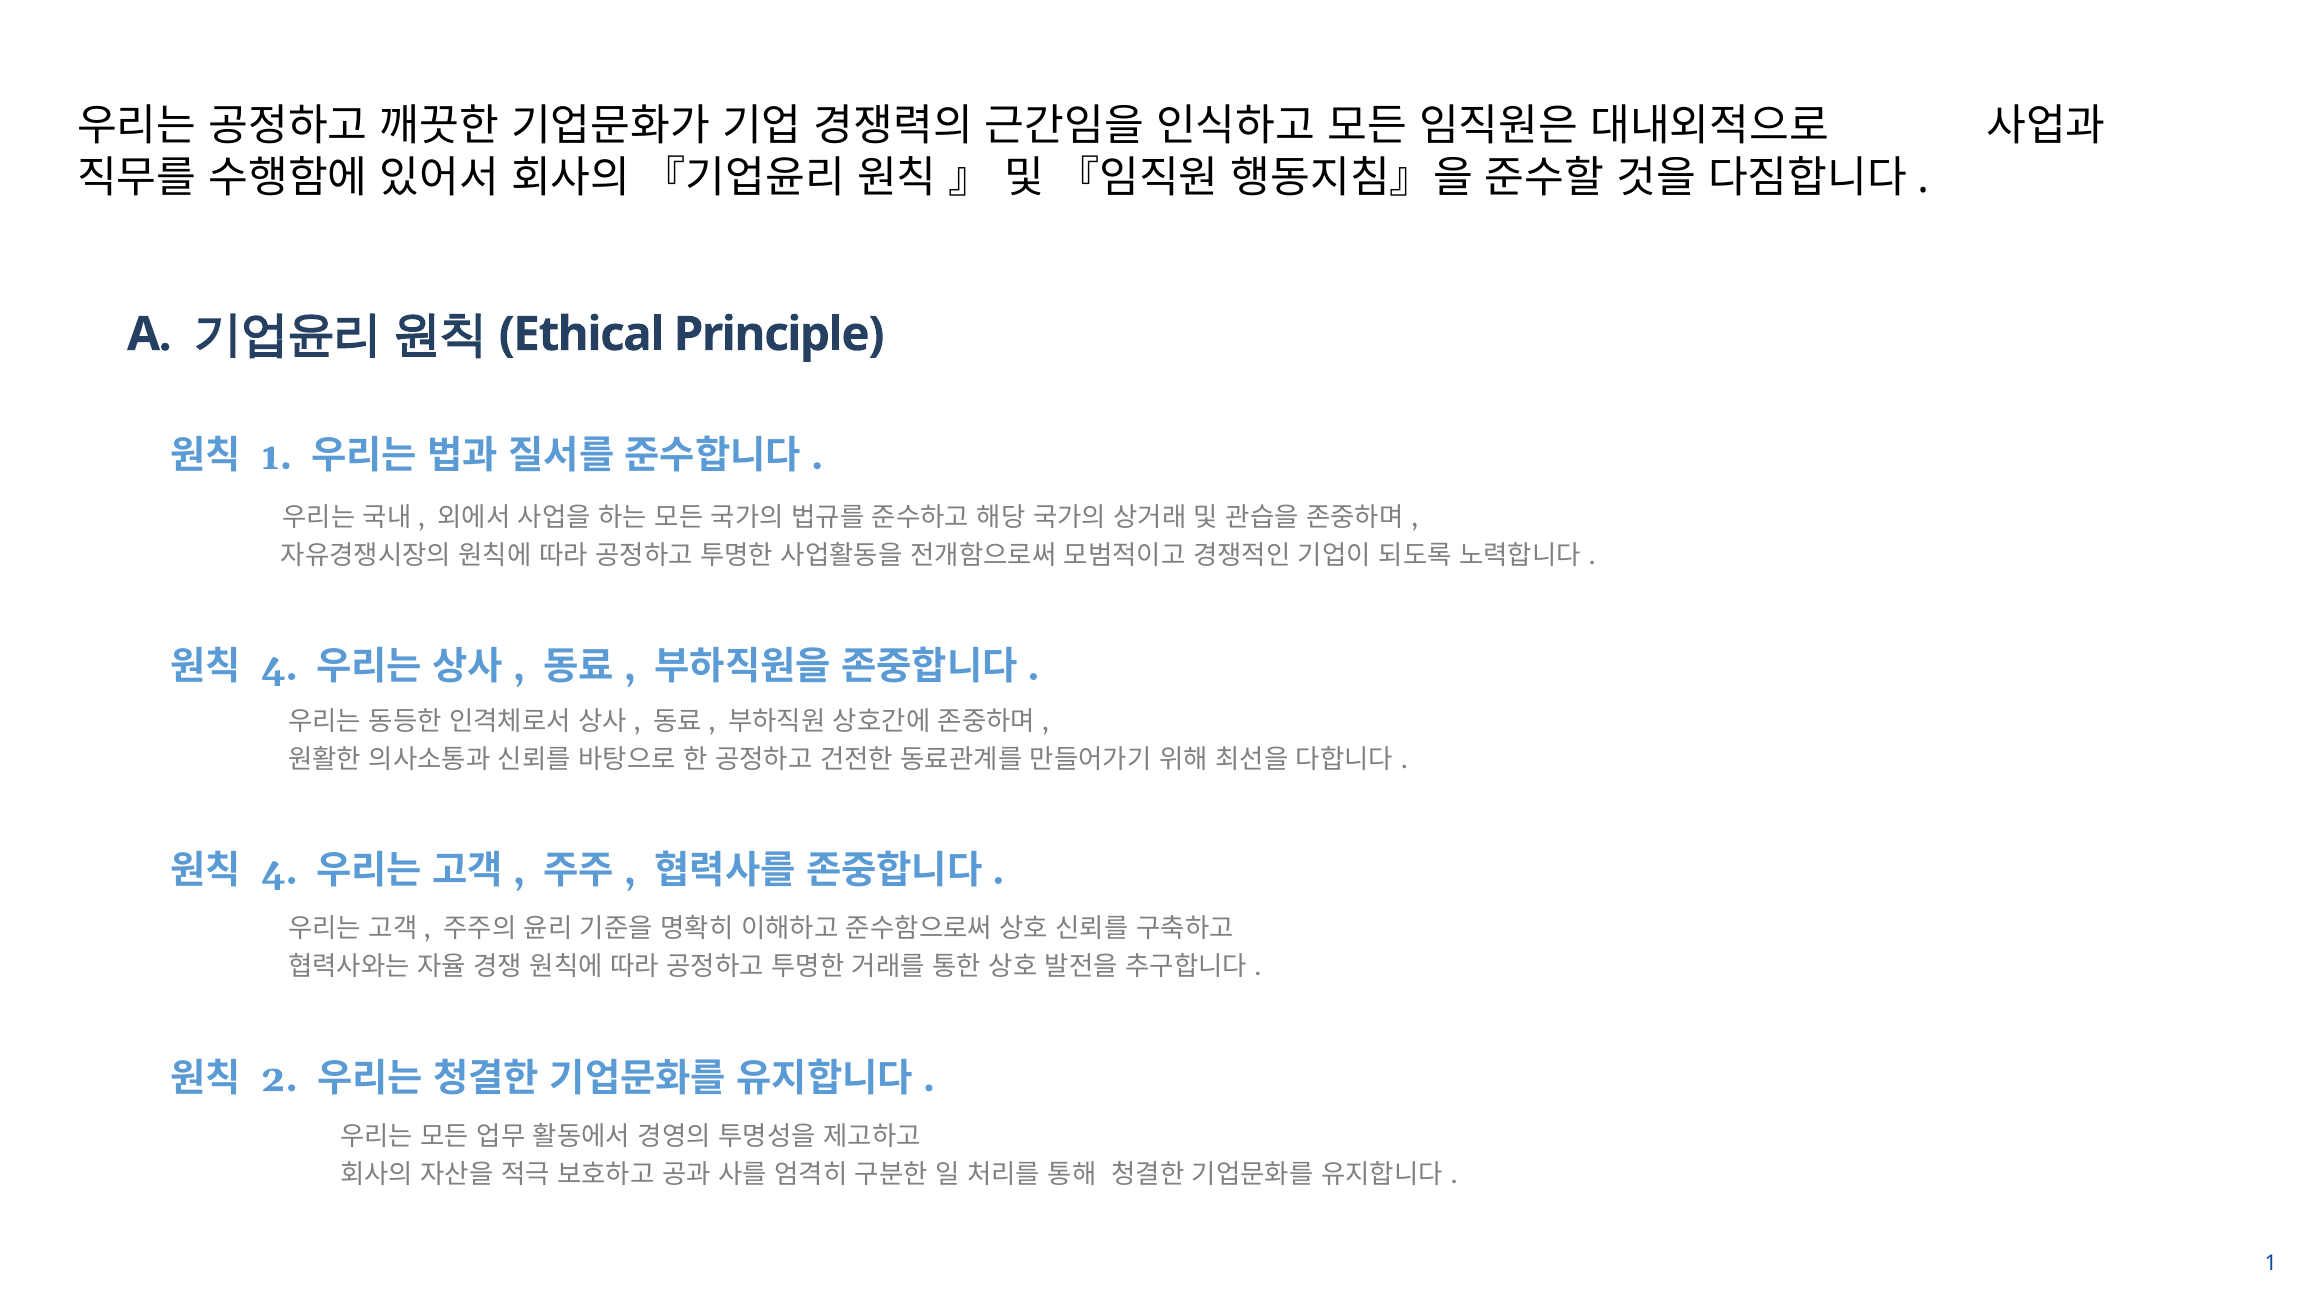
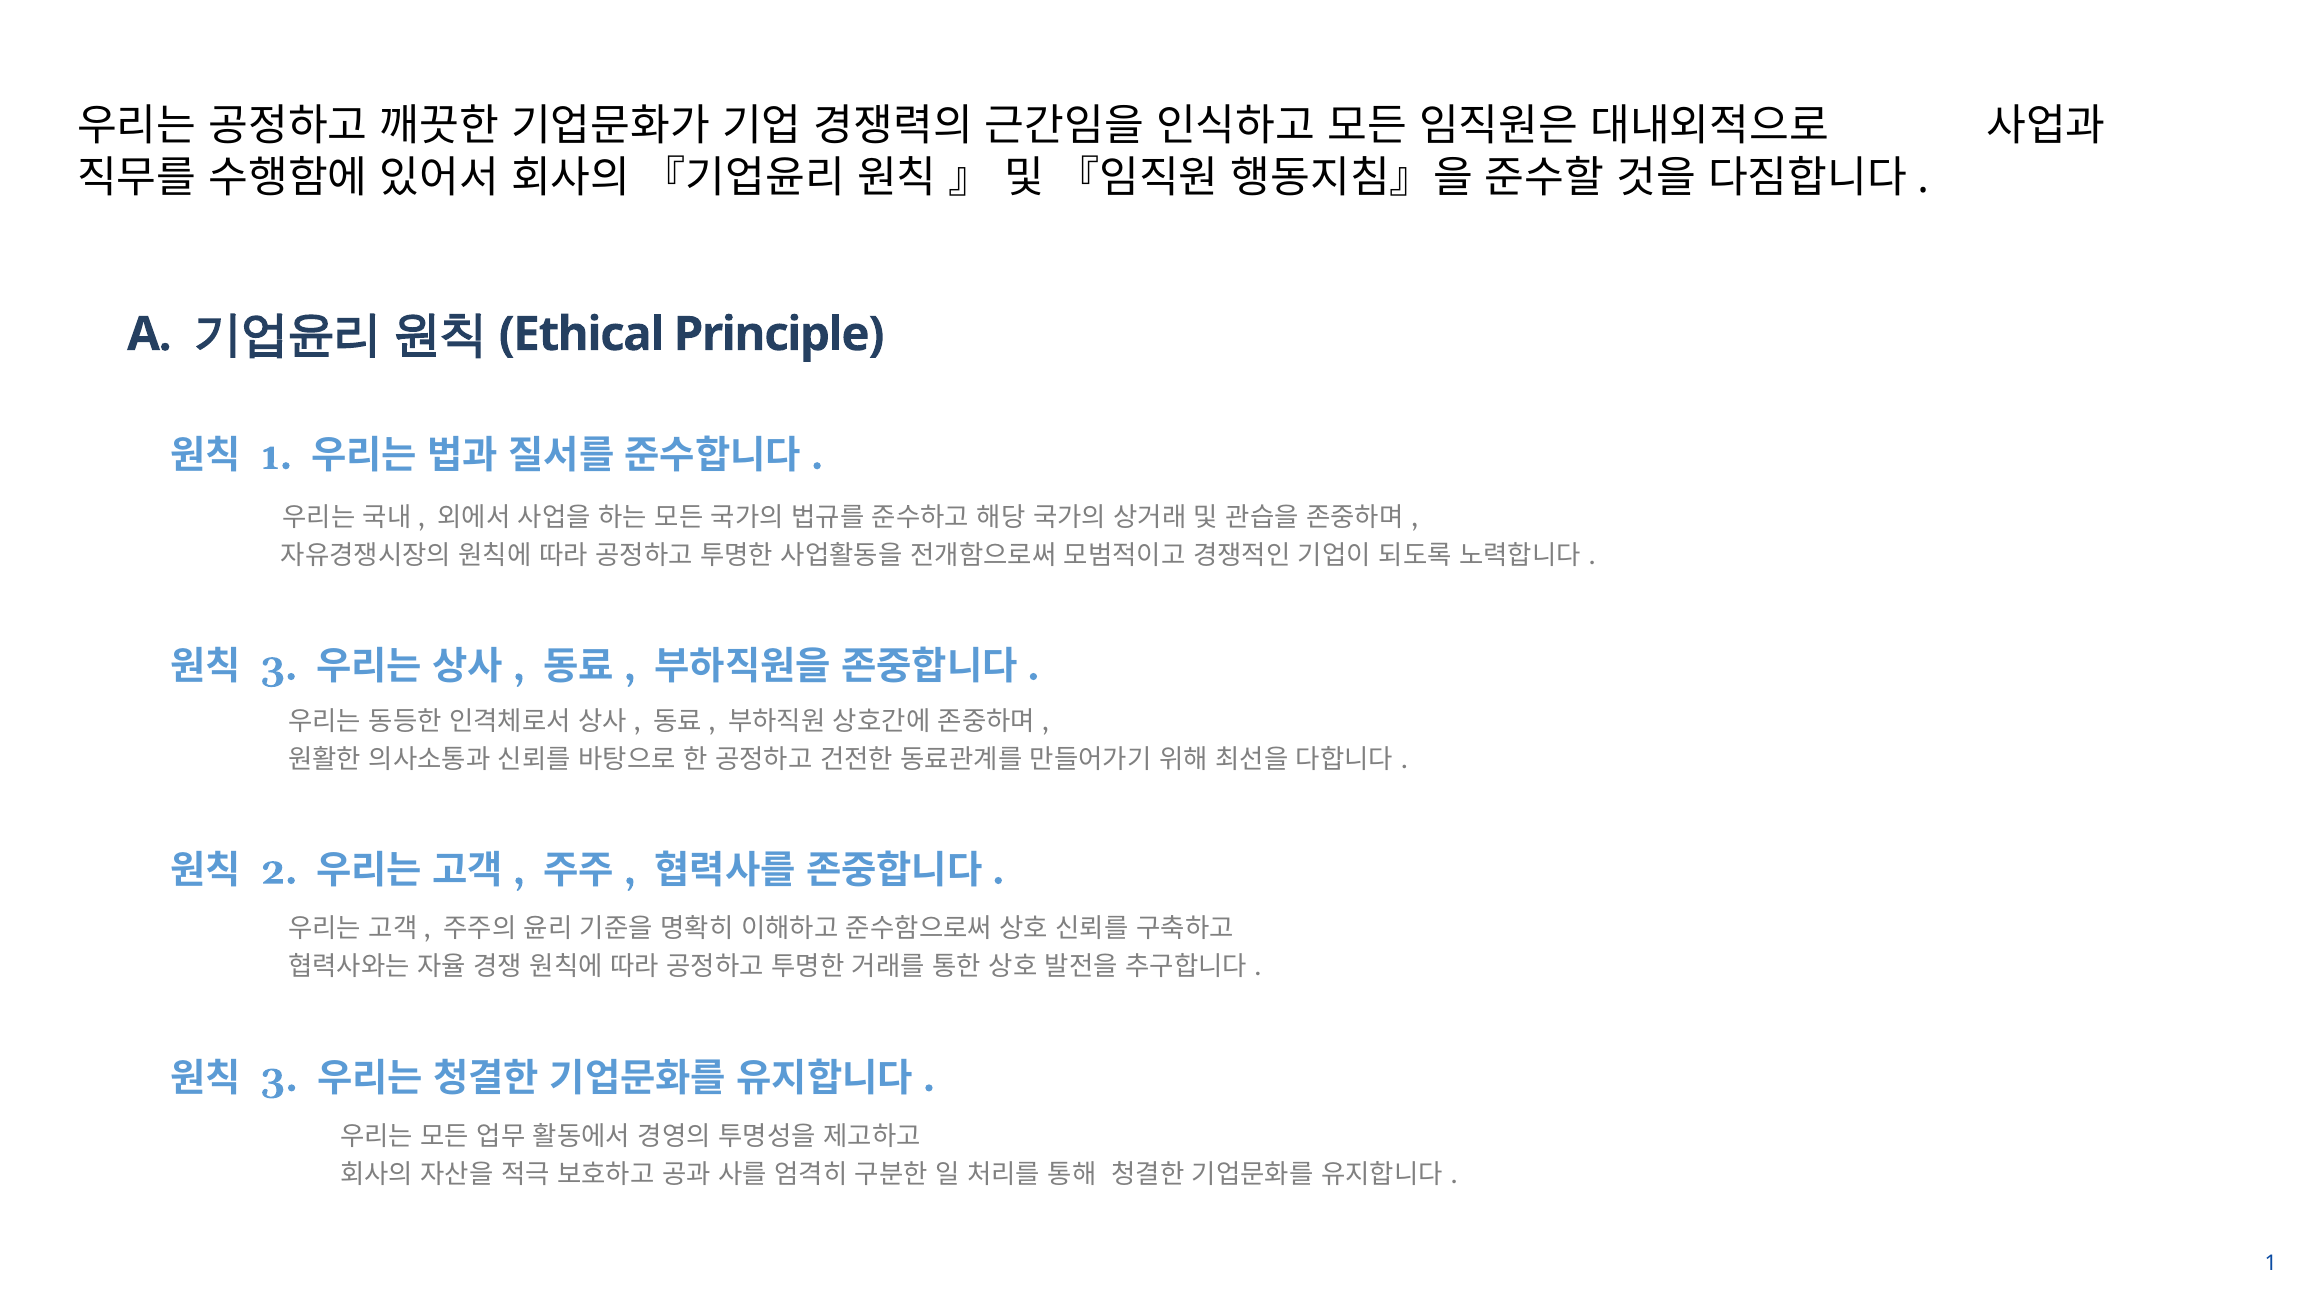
4: 4 -> 3 (279, 667)
4: 4 -> 2 (279, 871)
2: 2 -> 3 (279, 1079)
